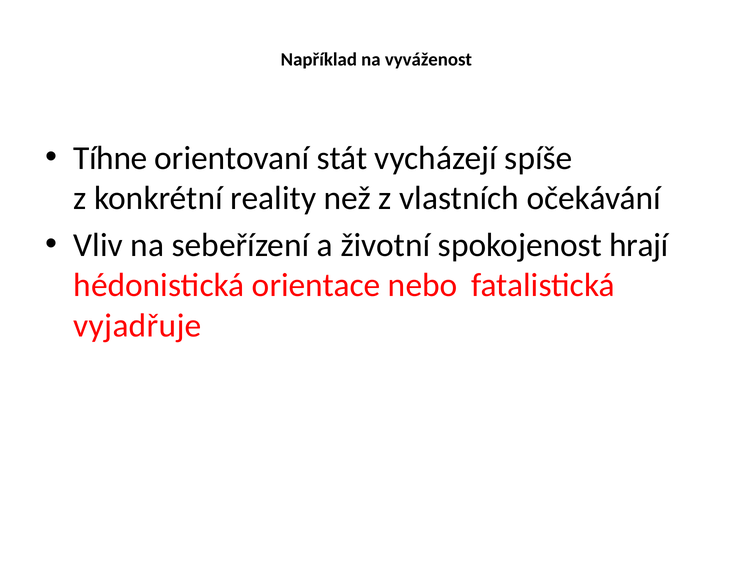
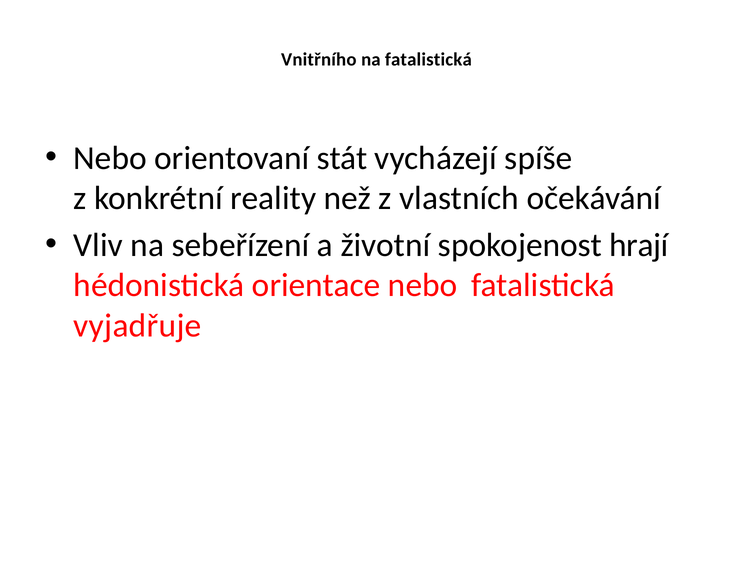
Například: Například -> Vnitřního (319, 60)
na vyváženost: vyváženost -> fatalistická (428, 60)
Tíhne: Tíhne -> Nebo (110, 158)
